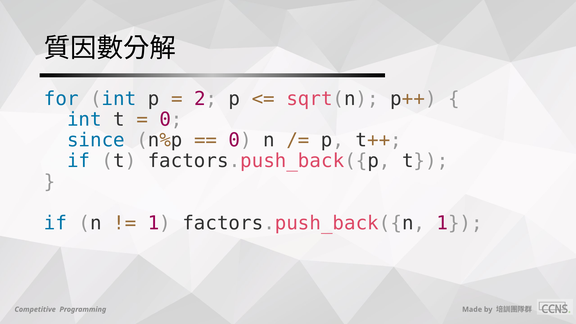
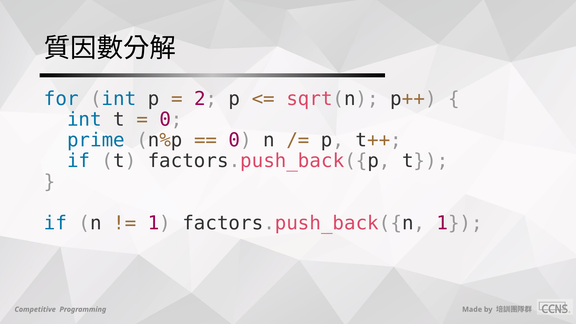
since: since -> prime (96, 140)
